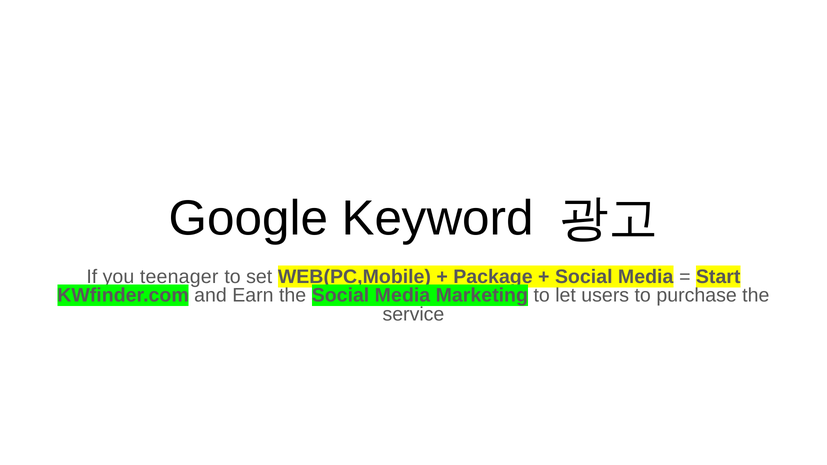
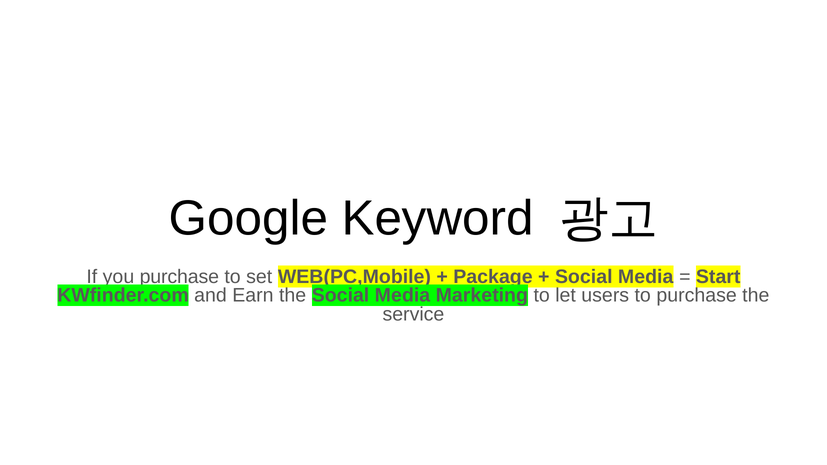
teenager: teenager -> purchase (179, 277)
